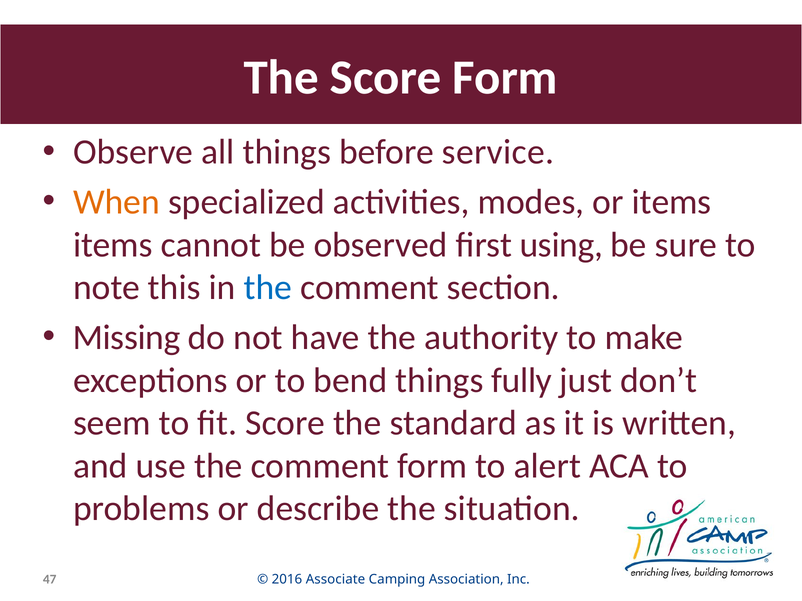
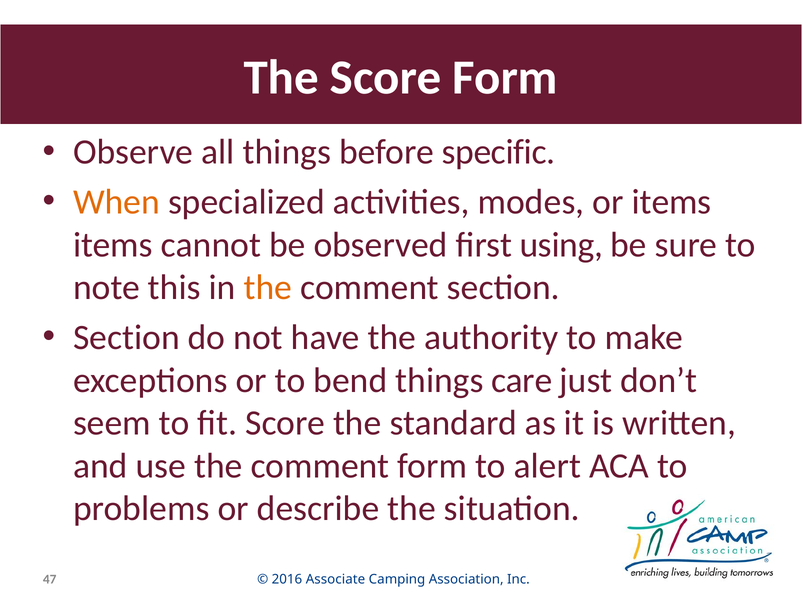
service: service -> specific (498, 152)
the colour: blue -> orange (268, 288)
Missing: Missing -> Section (126, 338)
fully: fully -> care (522, 381)
